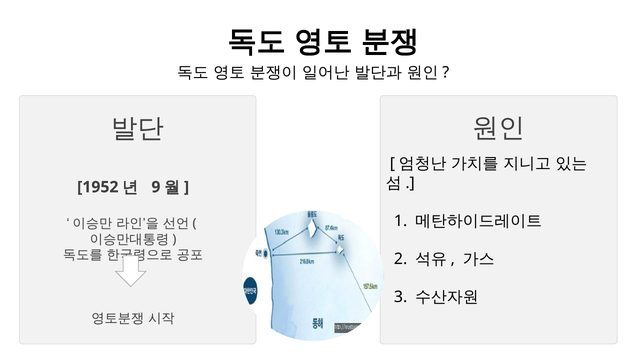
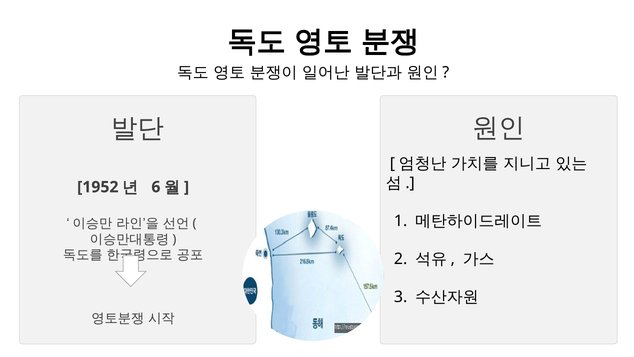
9: 9 -> 6 (156, 187)
